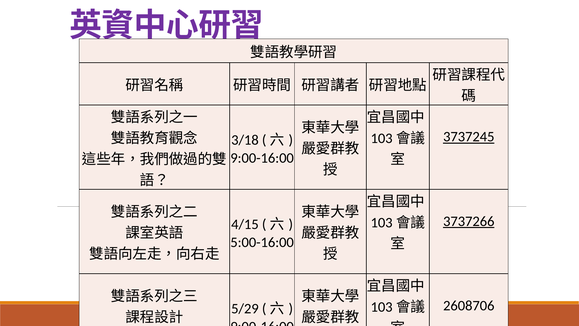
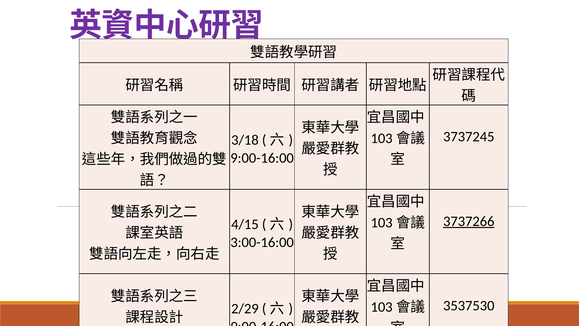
3737245 underline: present -> none (469, 137)
5:00-16:00: 5:00-16:00 -> 3:00-16:00 (262, 242)
2608706: 2608706 -> 3537530 (469, 305)
5/29: 5/29 -> 2/29 (245, 308)
